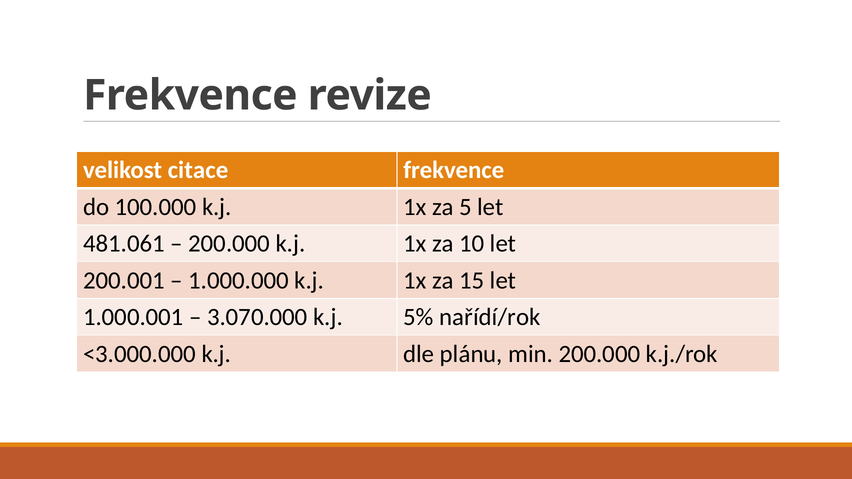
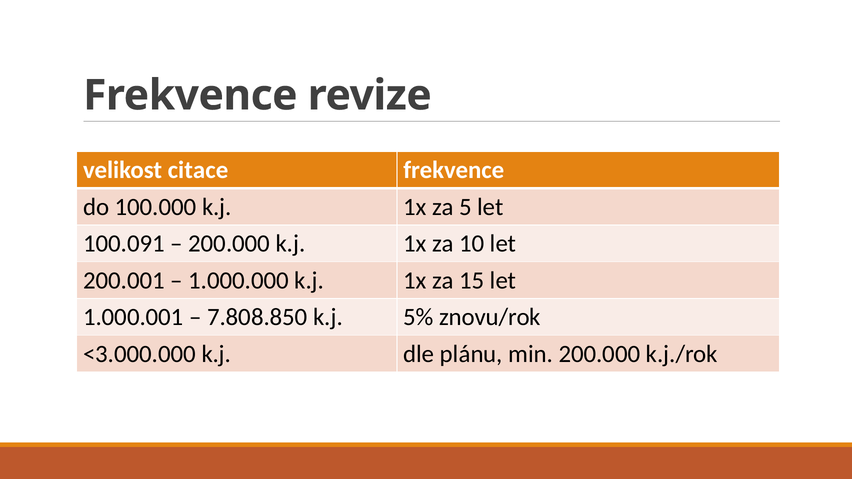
481.061: 481.061 -> 100.091 (124, 244)
3.070.000: 3.070.000 -> 7.808.850 (257, 317)
nařídí/rok: nařídí/rok -> znovu/rok (490, 317)
